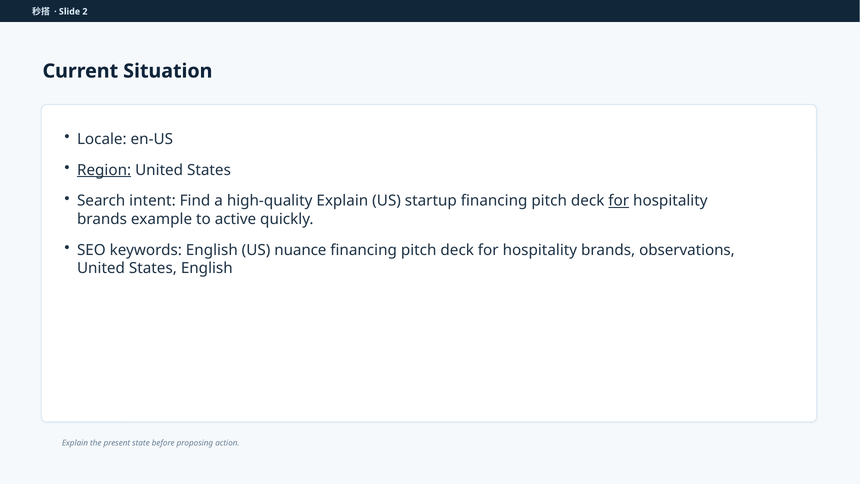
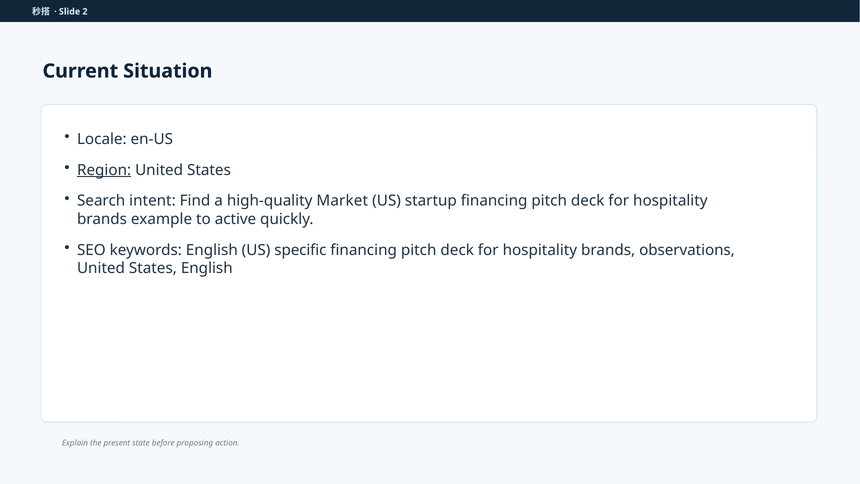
high-quality Explain: Explain -> Market (342, 201)
for underline: present -> none (619, 201)
nuance: nuance -> specific (300, 250)
